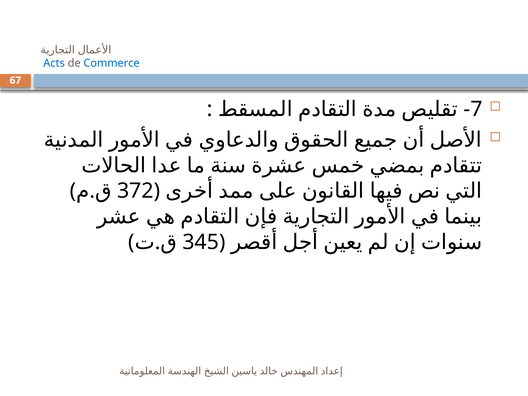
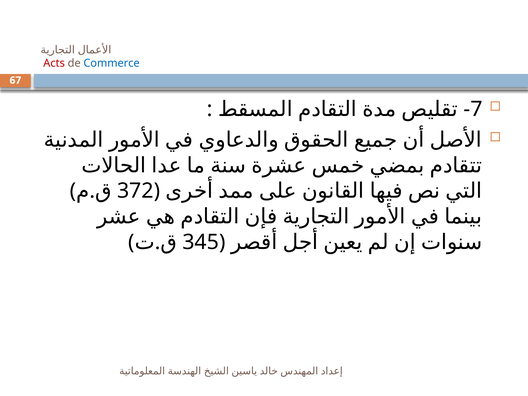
Acts colour: blue -> red (54, 63)
